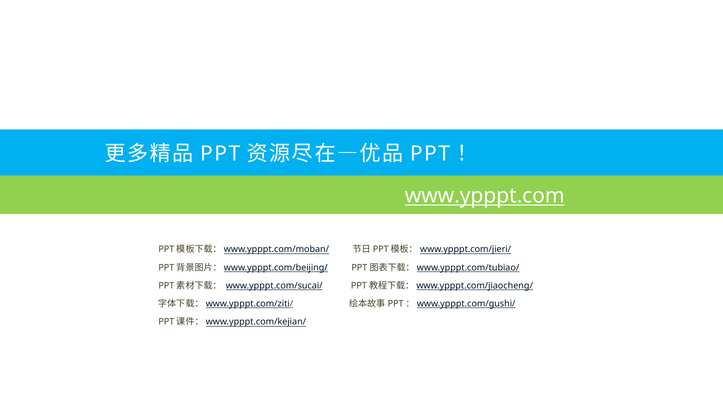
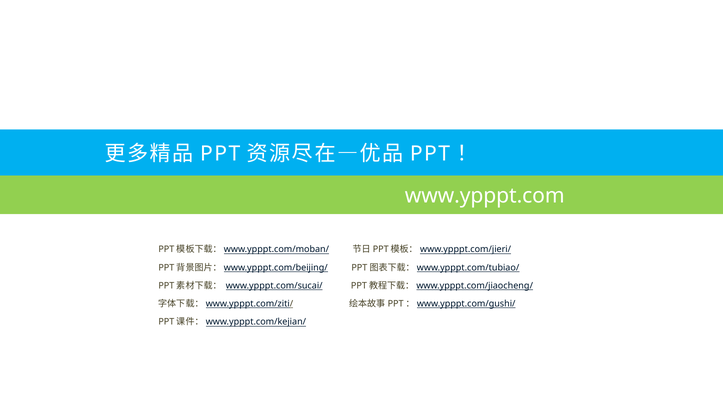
www.ypppt.com underline: present -> none (485, 196)
